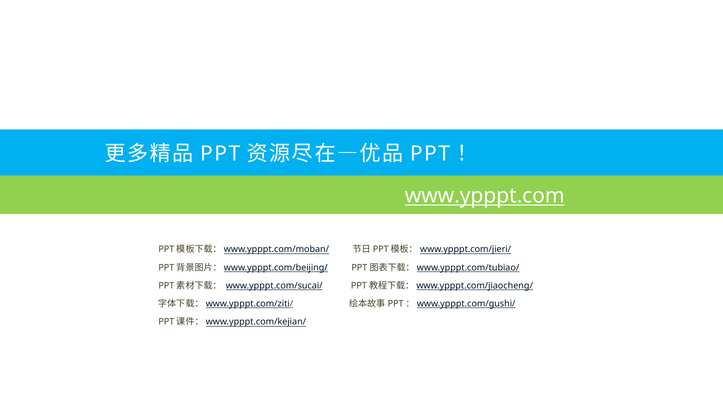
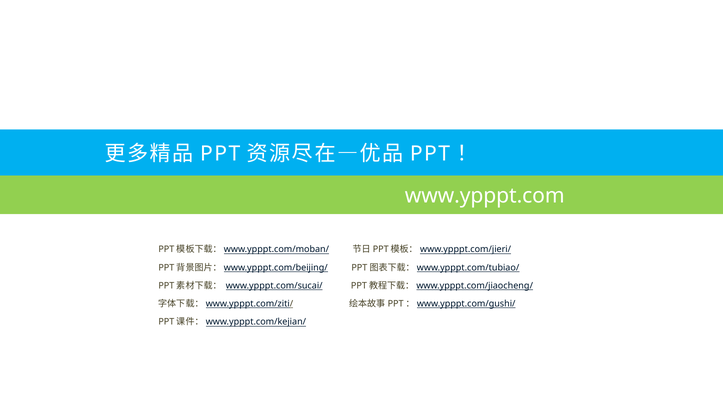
www.ypppt.com underline: present -> none (485, 196)
